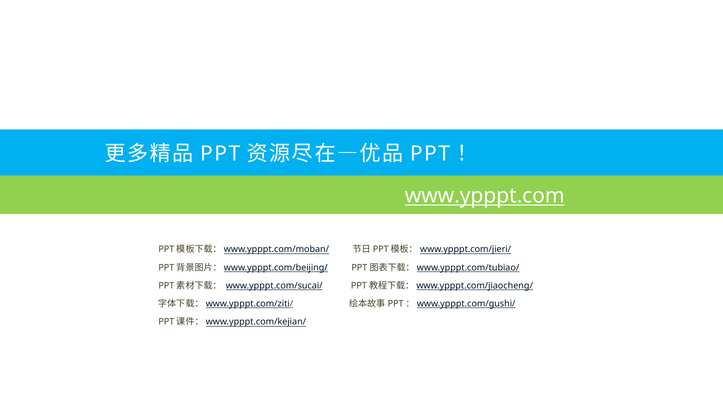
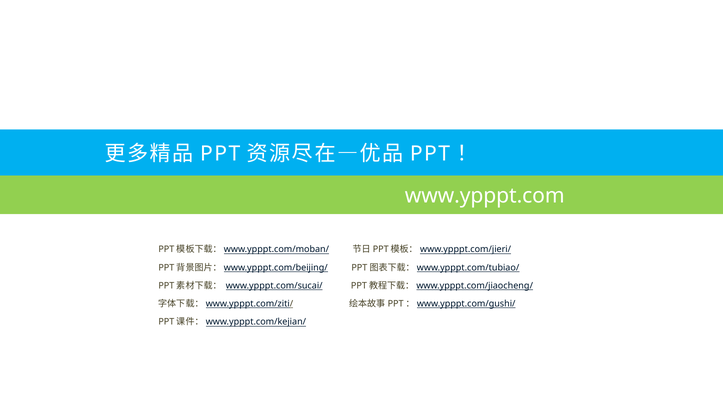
www.ypppt.com underline: present -> none (485, 196)
